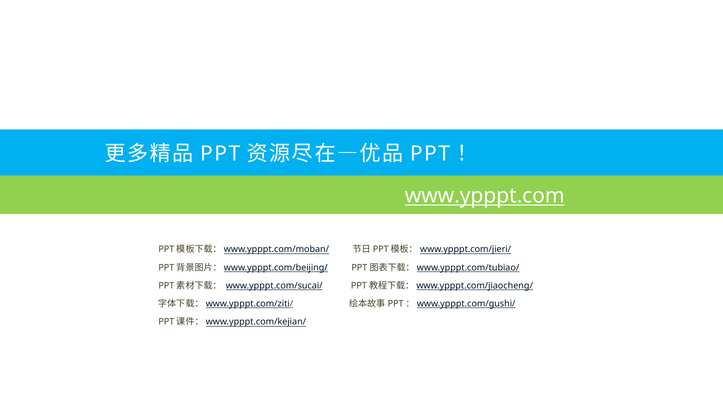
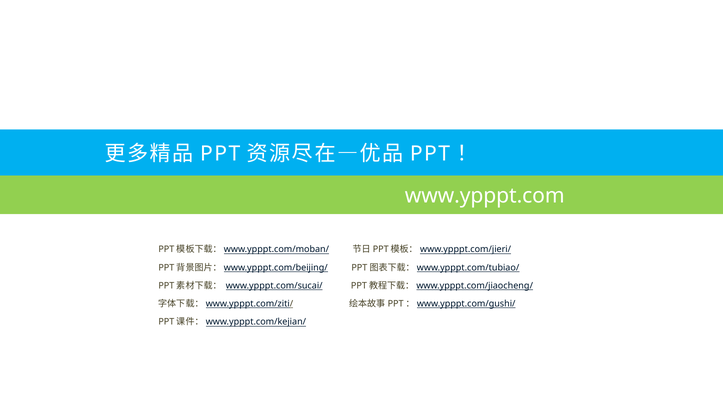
www.ypppt.com underline: present -> none (485, 196)
